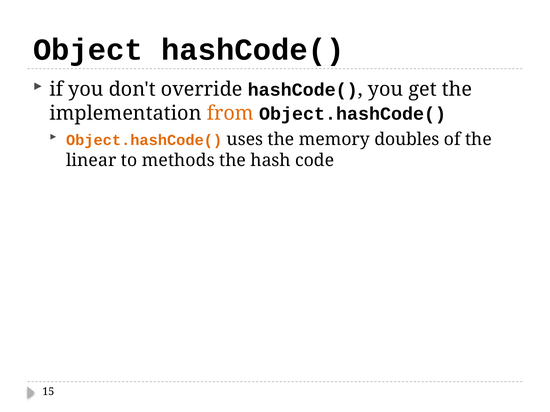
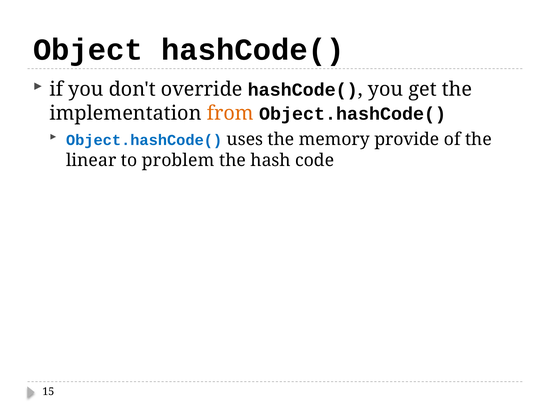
Object.hashCode( colour: orange -> blue (144, 140)
doubles: doubles -> provide (407, 139)
methods: methods -> problem (178, 161)
